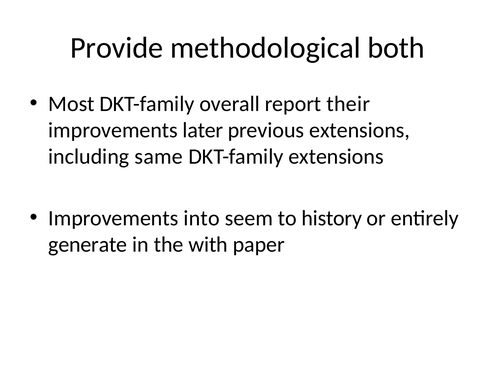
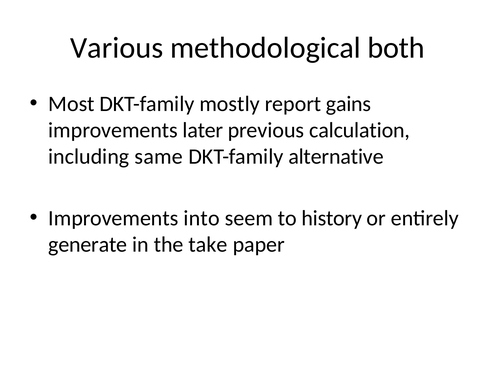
Provide: Provide -> Various (117, 48)
overall: overall -> mostly (230, 104)
their: their -> gains (349, 104)
previous extensions: extensions -> calculation (360, 130)
DKT-family extensions: extensions -> alternative (336, 157)
with: with -> take (208, 245)
